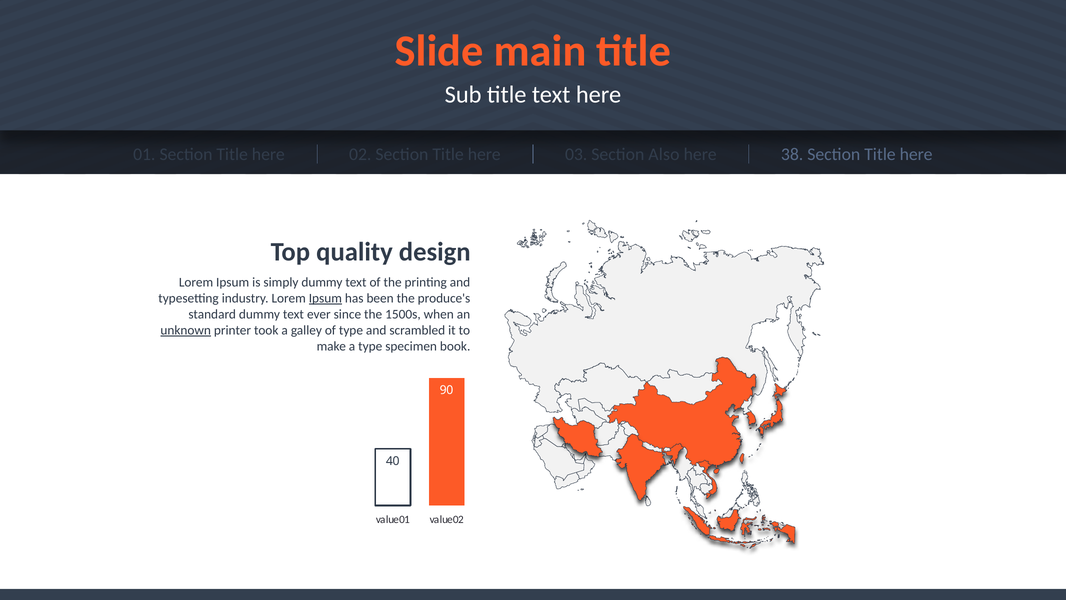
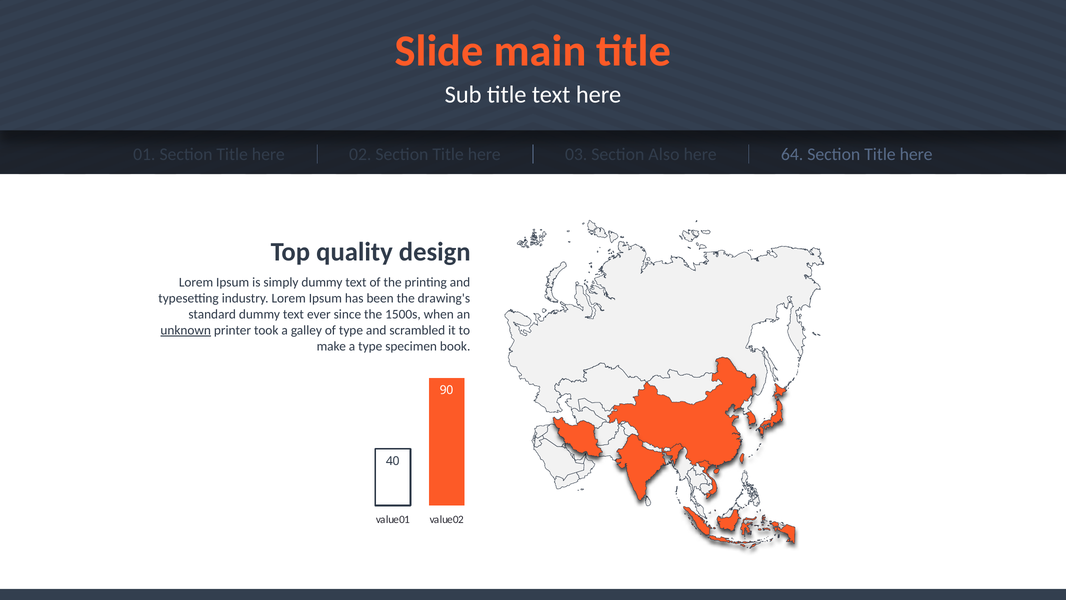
38: 38 -> 64 (792, 154)
Ipsum underline: present -> none (325, 298)
produce's: produce's -> drawing's (444, 298)
